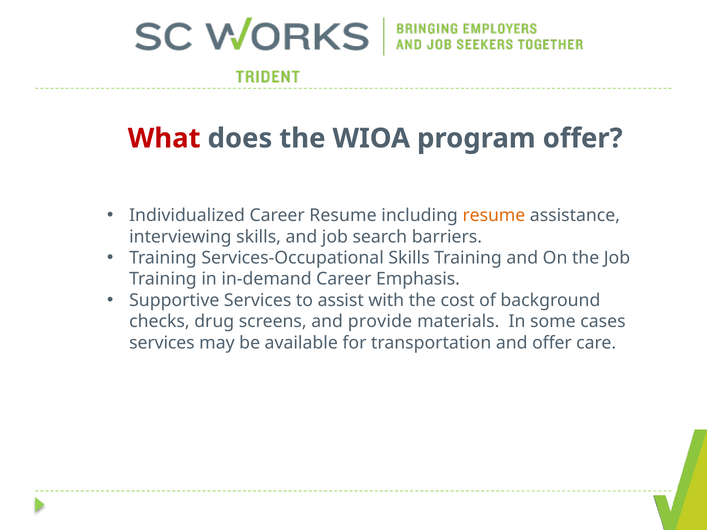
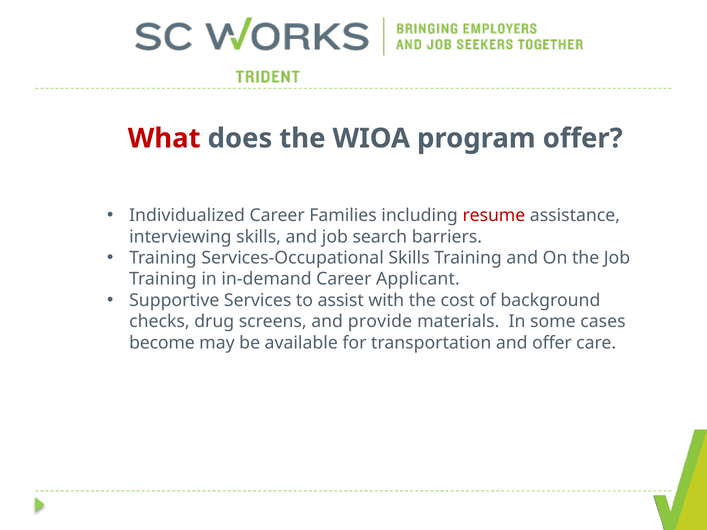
Career Resume: Resume -> Families (343, 216)
resume colour: orange -> red (494, 216)
Emphasis: Emphasis -> Applicant (418, 279)
services: services -> become (162, 343)
